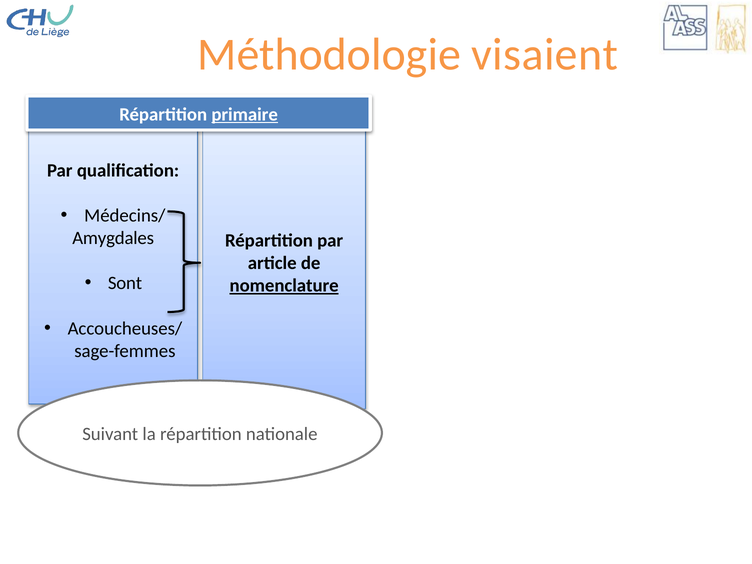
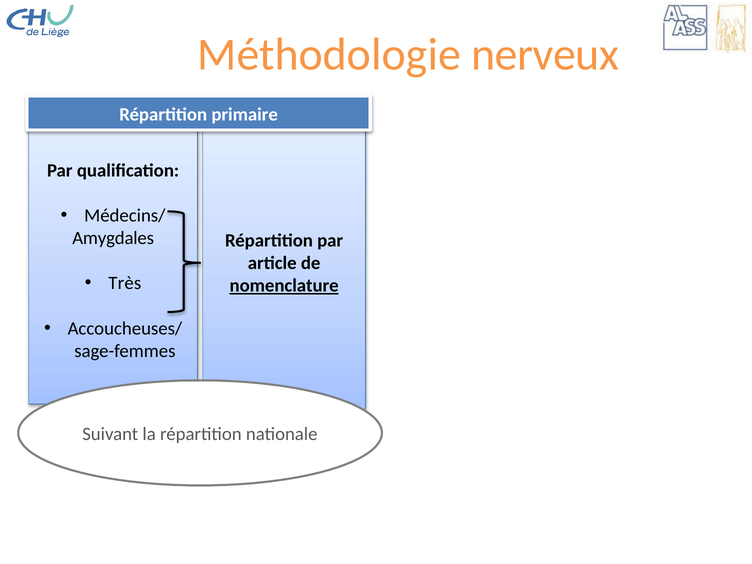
visaient: visaient -> nerveux (545, 55)
primaire underline: present -> none (245, 114)
Sont: Sont -> Très (125, 283)
